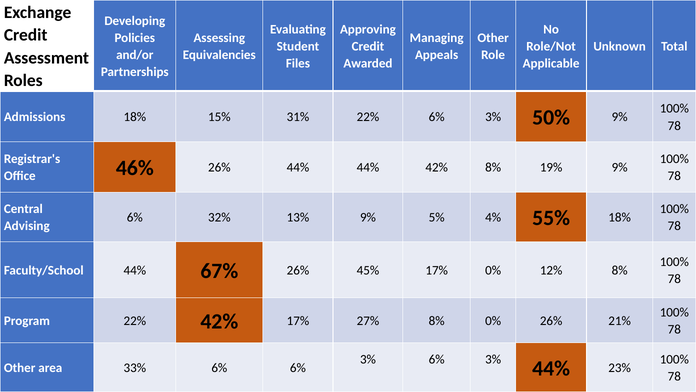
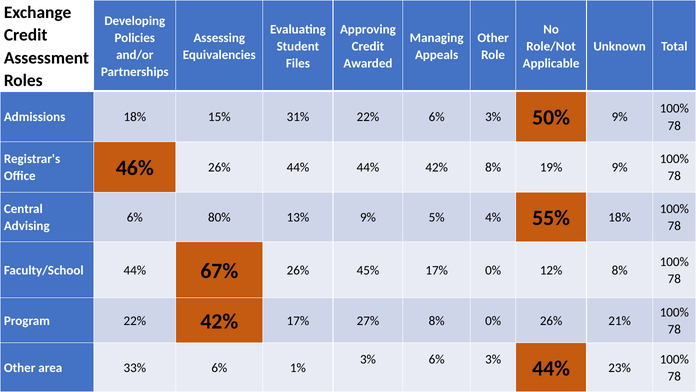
32%: 32% -> 80% (219, 217)
6% 6%: 6% -> 1% (298, 368)
